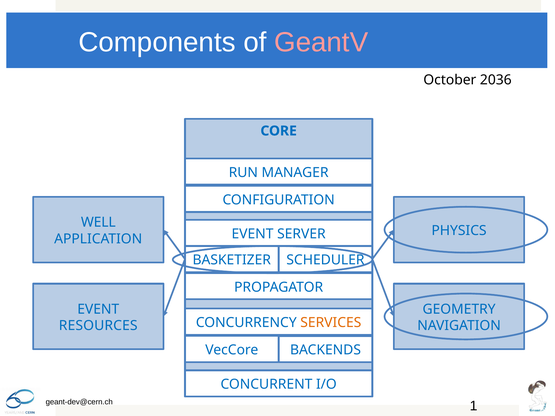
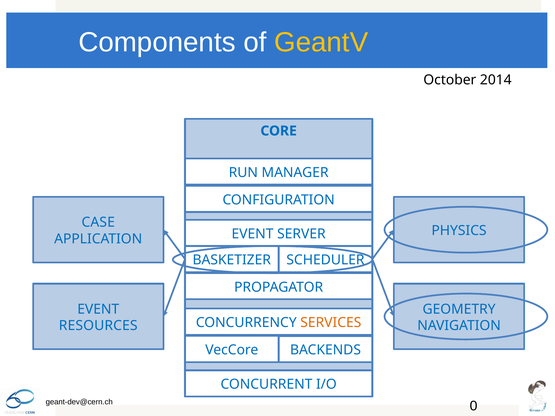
GeantV colour: pink -> yellow (321, 42)
2036: 2036 -> 2014 (496, 80)
WELL: WELL -> CASE (98, 222)
1: 1 -> 0 (474, 406)
